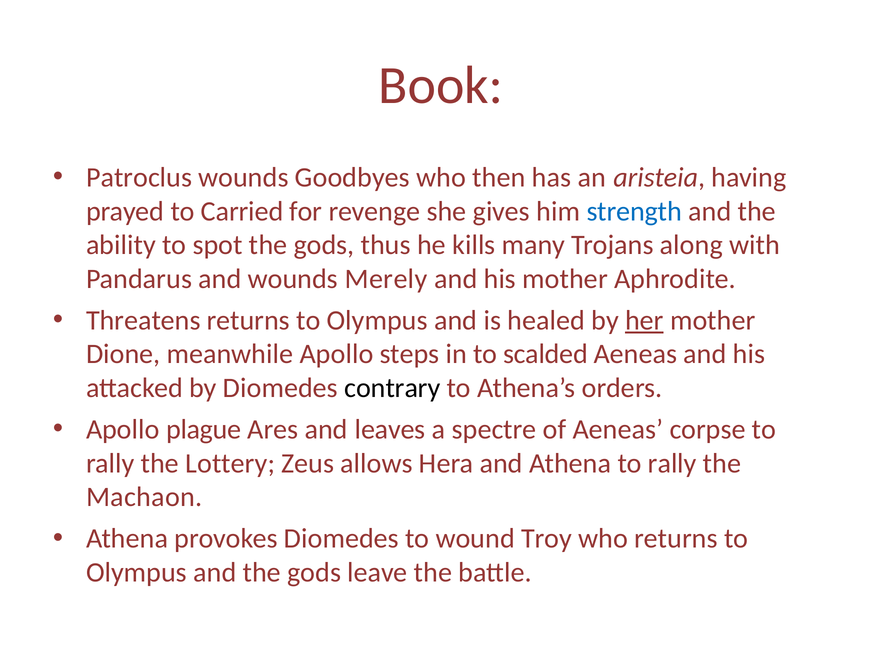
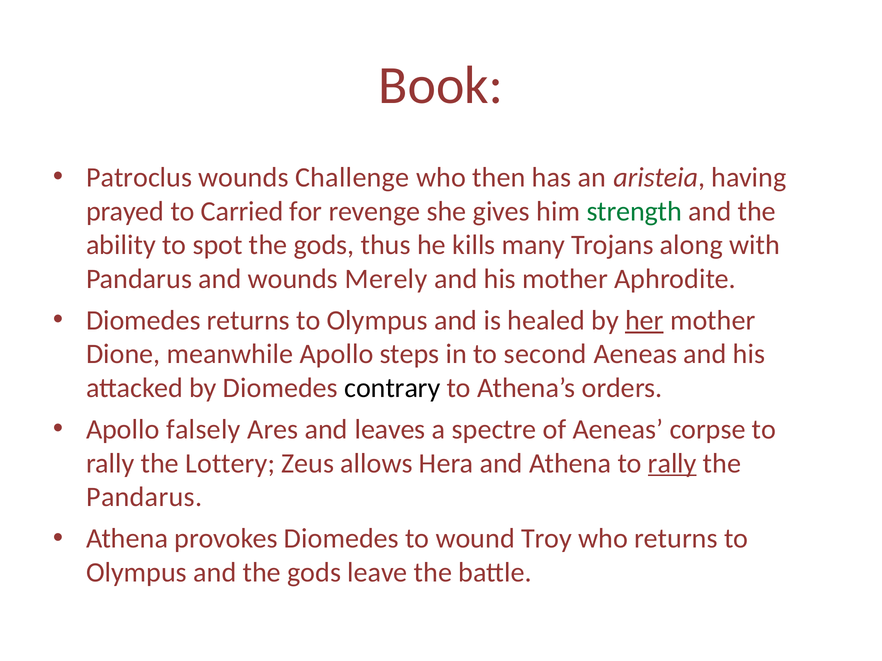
Goodbyes: Goodbyes -> Challenge (352, 178)
strength colour: blue -> green (634, 211)
Threatens: Threatens -> Diomedes (143, 321)
scalded: scalded -> second (545, 354)
plague: plague -> falsely (203, 430)
rally underline: none -> present (672, 464)
Machaon: Machaon -> Pandarus (144, 497)
